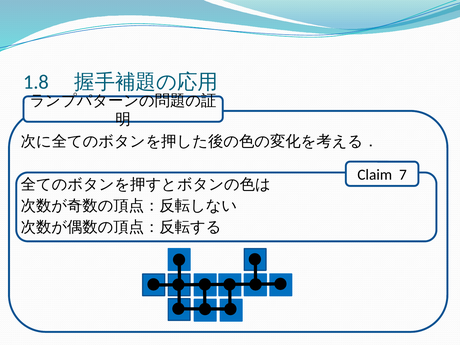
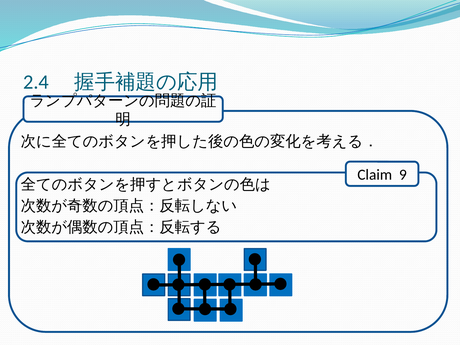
1.8: 1.8 -> 2.4 (36, 82)
7: 7 -> 9 (403, 175)
